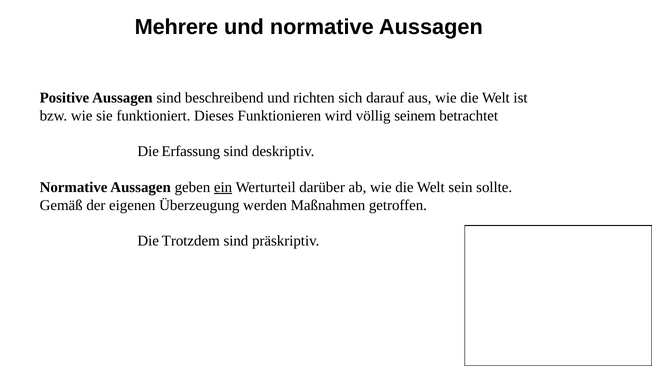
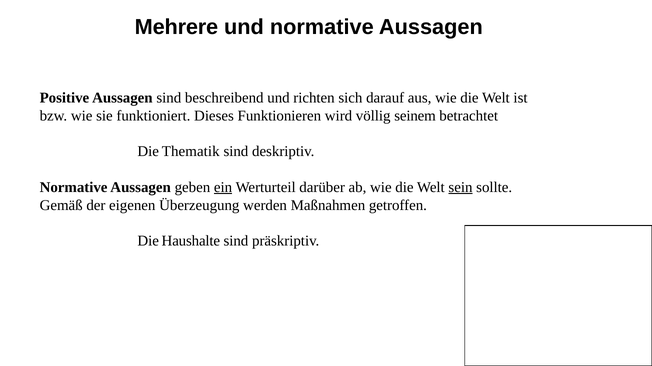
Erfassung: Erfassung -> Thematik (191, 152)
sein underline: none -> present (460, 188)
Trotzdem: Trotzdem -> Haushalte (191, 241)
